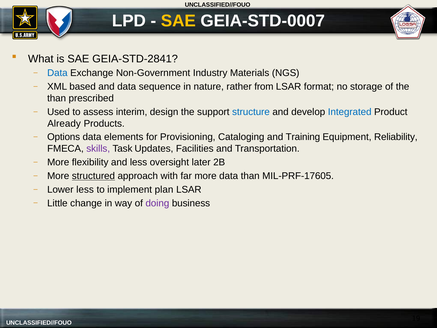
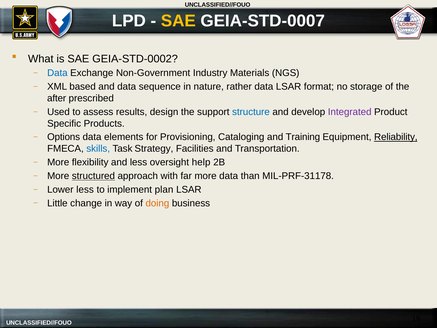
GEIA-STD-2841: GEIA-STD-2841 -> GEIA-STD-0002 (135, 59)
rather from: from -> data (264, 87)
than: than -> after (57, 98)
interim: interim -> results (132, 112)
Integrated colour: blue -> purple (350, 112)
Already: Already -> Specific (64, 123)
Reliability underline: none -> present (396, 137)
skills colour: purple -> blue (98, 149)
Updates: Updates -> Strategy (154, 149)
later: later -> help (201, 162)
MIL-PRF-17605: MIL-PRF-17605 -> MIL-PRF-31178 (298, 176)
doing colour: purple -> orange (157, 203)
